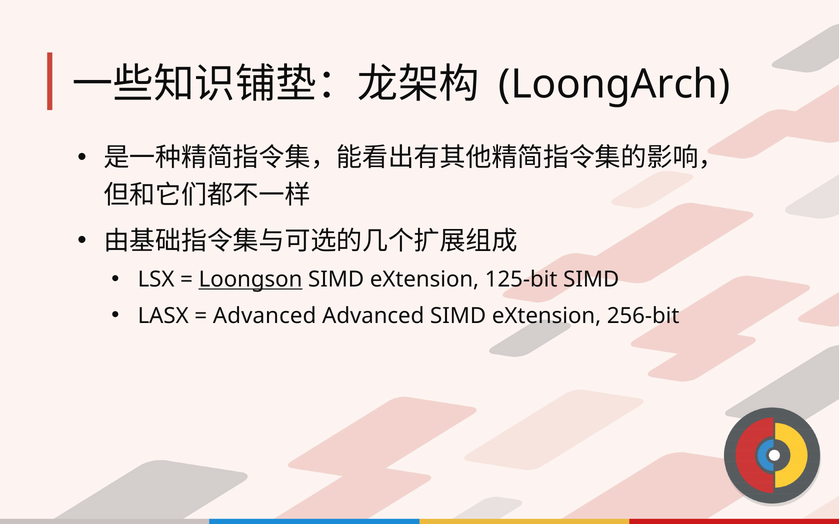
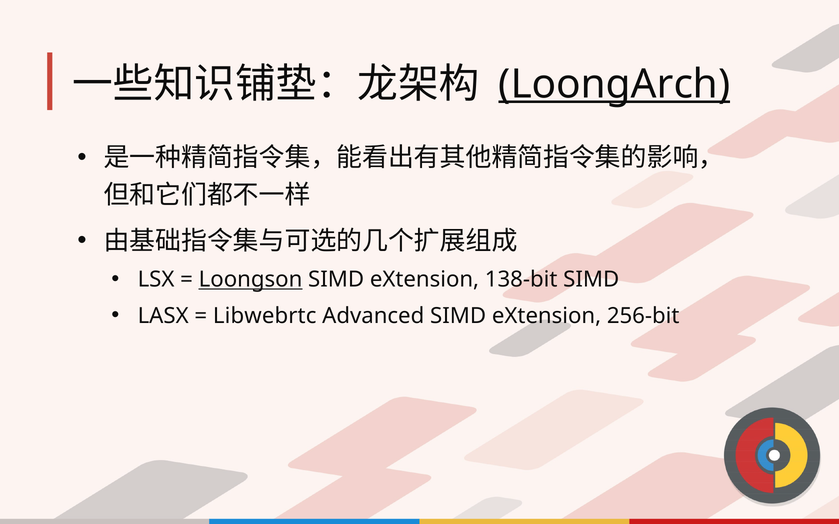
LoongArch underline: none -> present (614, 85)
125-bit: 125-bit -> 138-bit (521, 280)
Advanced: Advanced -> Libwebrtc (265, 316)
